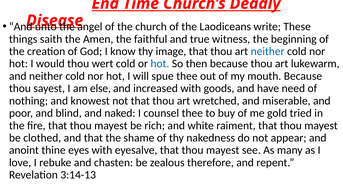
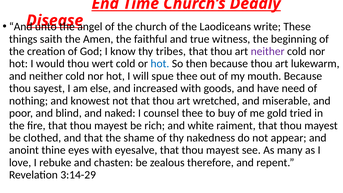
image: image -> tribes (171, 51)
neither colour: blue -> purple (268, 51)
3:14-13: 3:14-13 -> 3:14-29 (78, 175)
